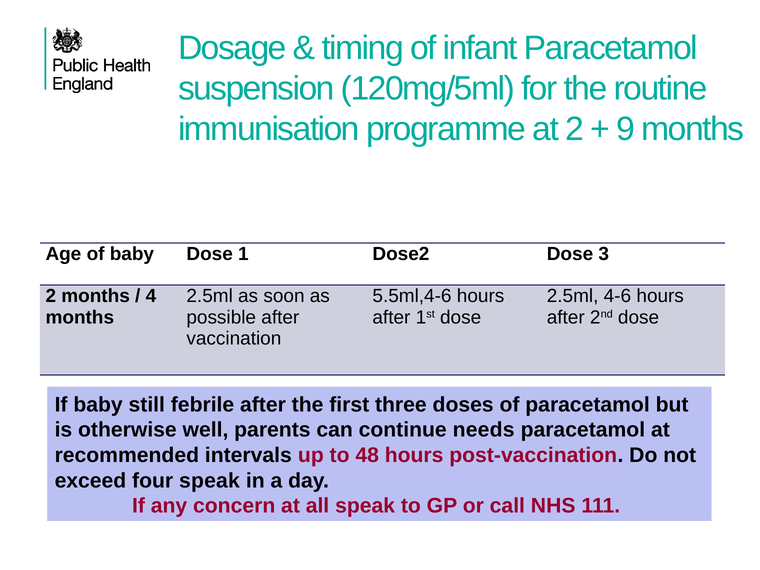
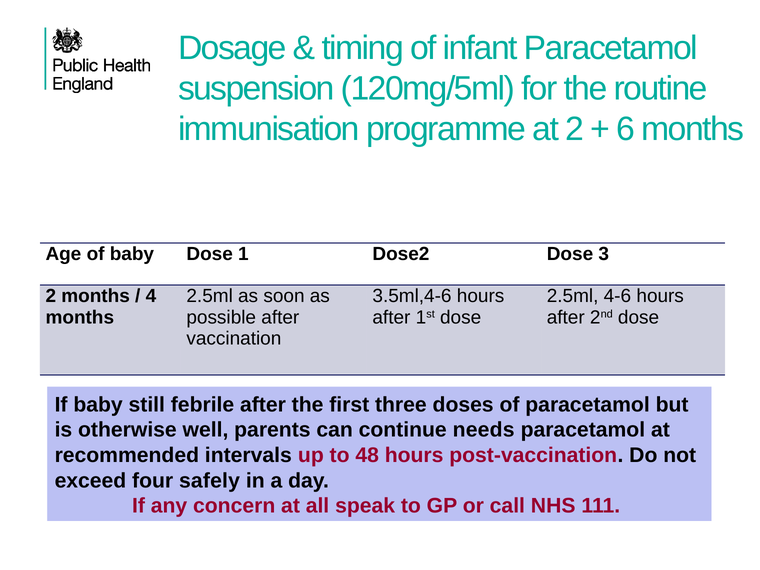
9: 9 -> 6 (626, 129)
5.5ml,4-6: 5.5ml,4-6 -> 3.5ml,4-6 (412, 296)
four speak: speak -> safely (209, 481)
